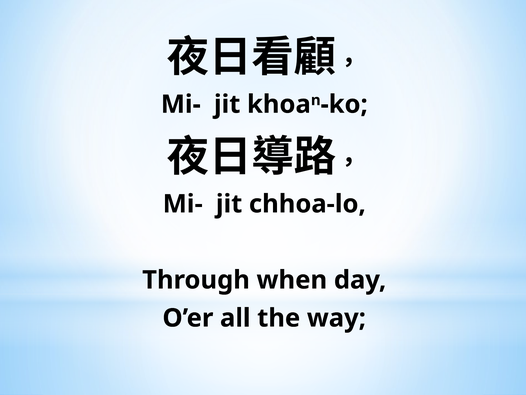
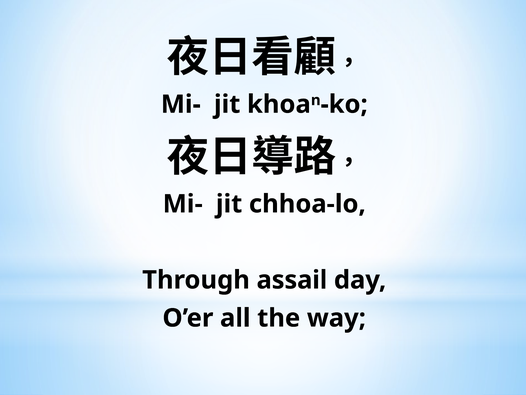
when: when -> assail (292, 280)
